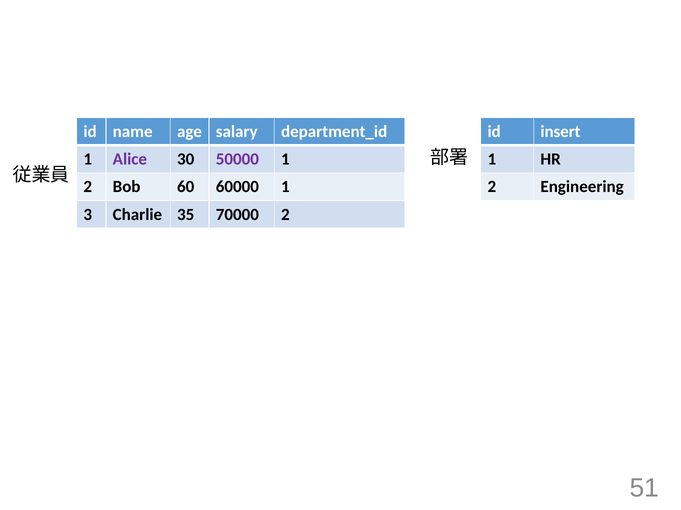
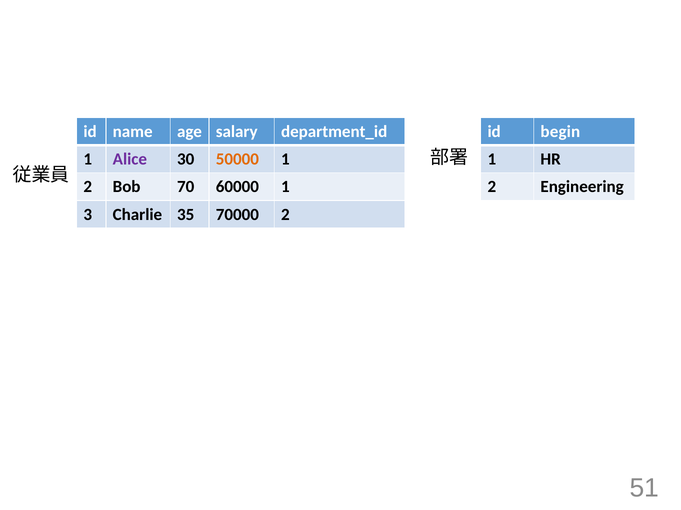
insert: insert -> begin (560, 132)
50000 colour: purple -> orange (237, 159)
60: 60 -> 70 (186, 187)
